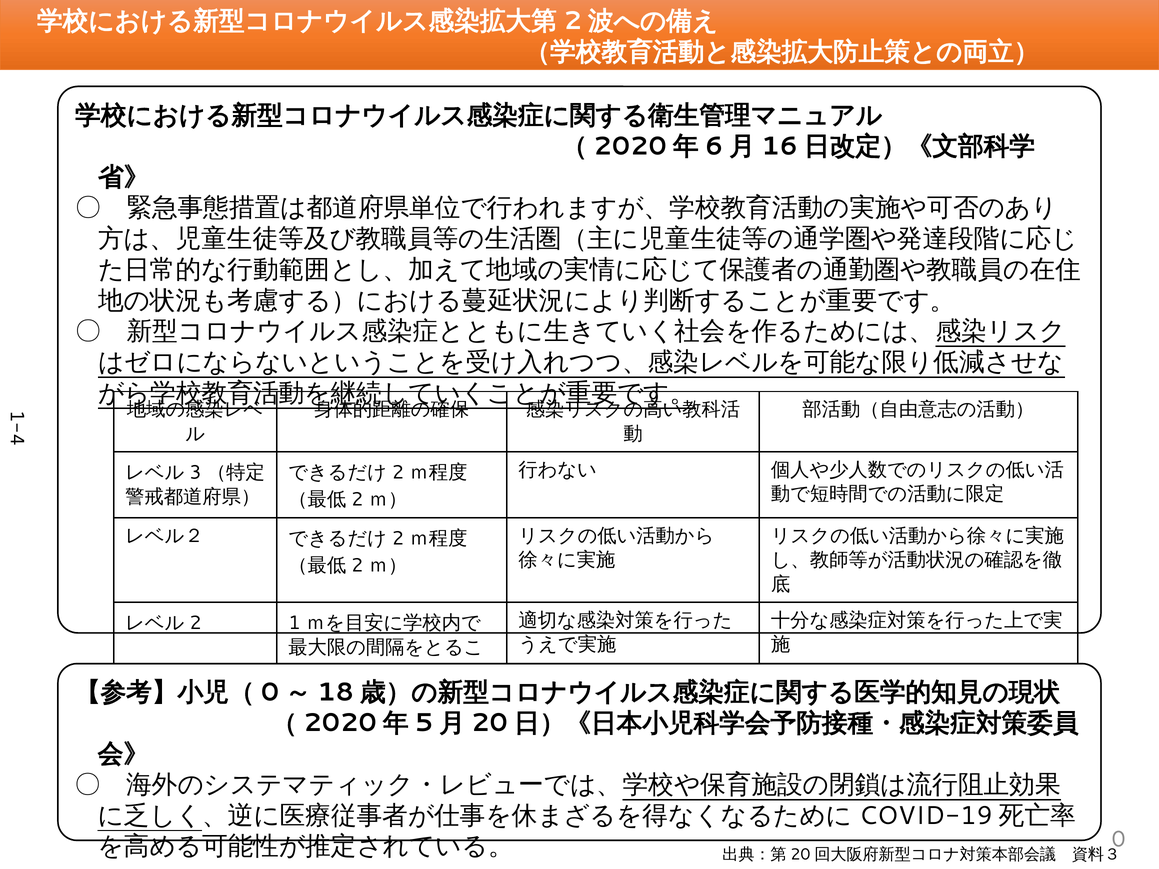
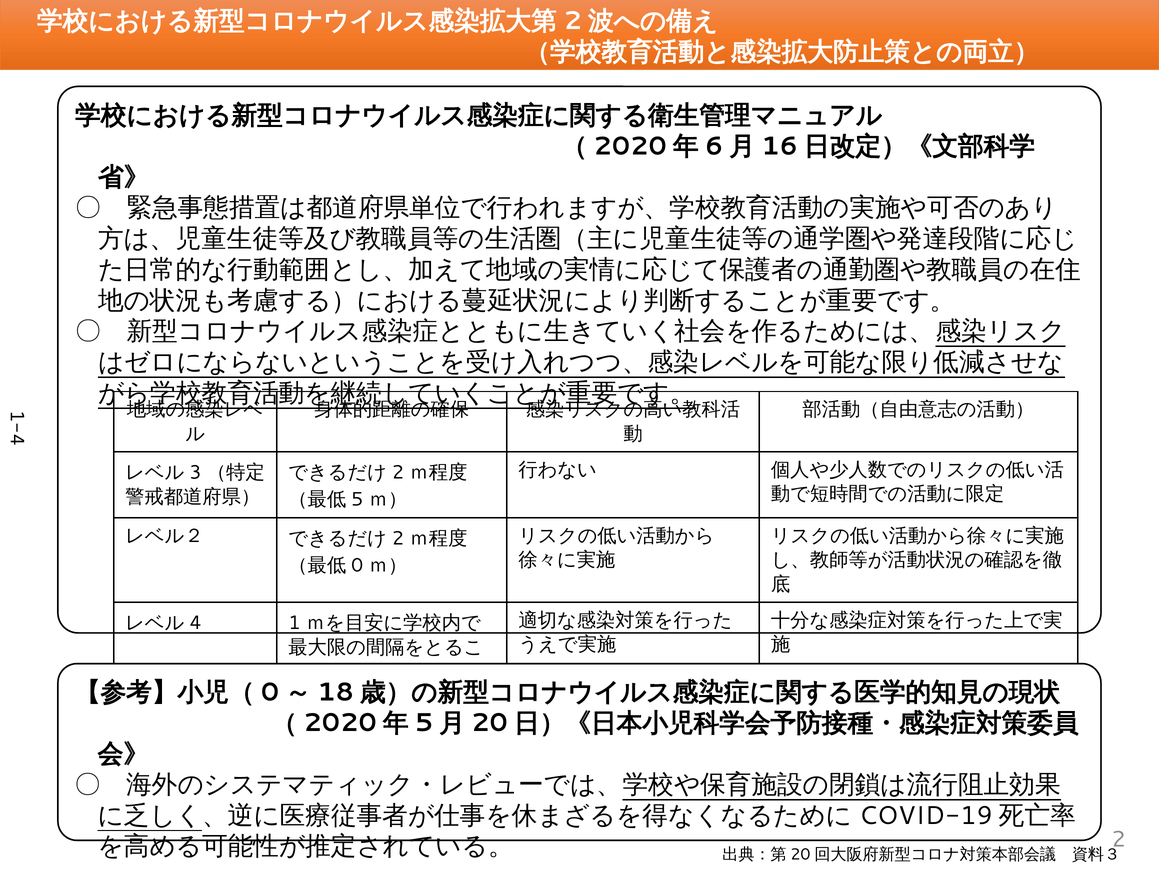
2: 2 -> 5 (357, 500)
2: 2 -> 0 (357, 566)
2: 2 -> 4 (195, 623)
0: 0 -> 2 (1119, 840)
